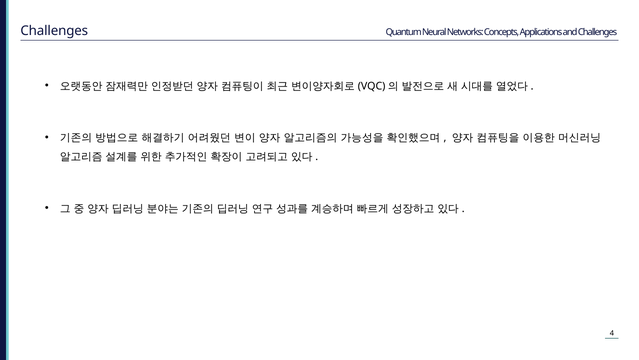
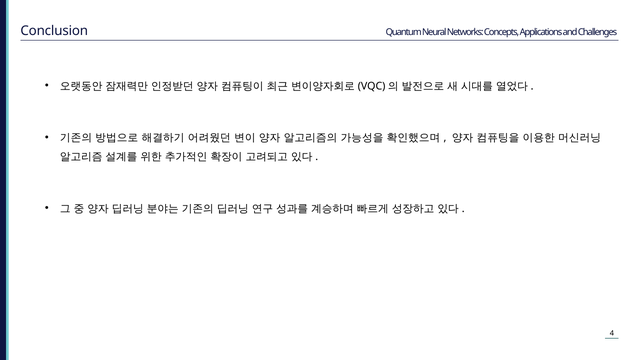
Challenges: Challenges -> Conclusion (54, 31)
